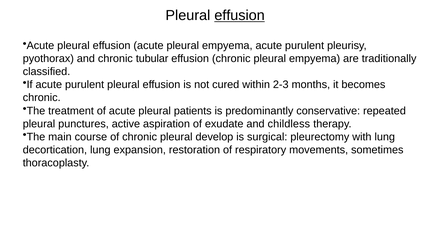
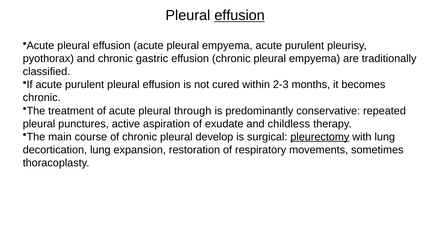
tubular: tubular -> gastric (152, 59)
patients: patients -> through (193, 111)
pleurectomy underline: none -> present (320, 137)
